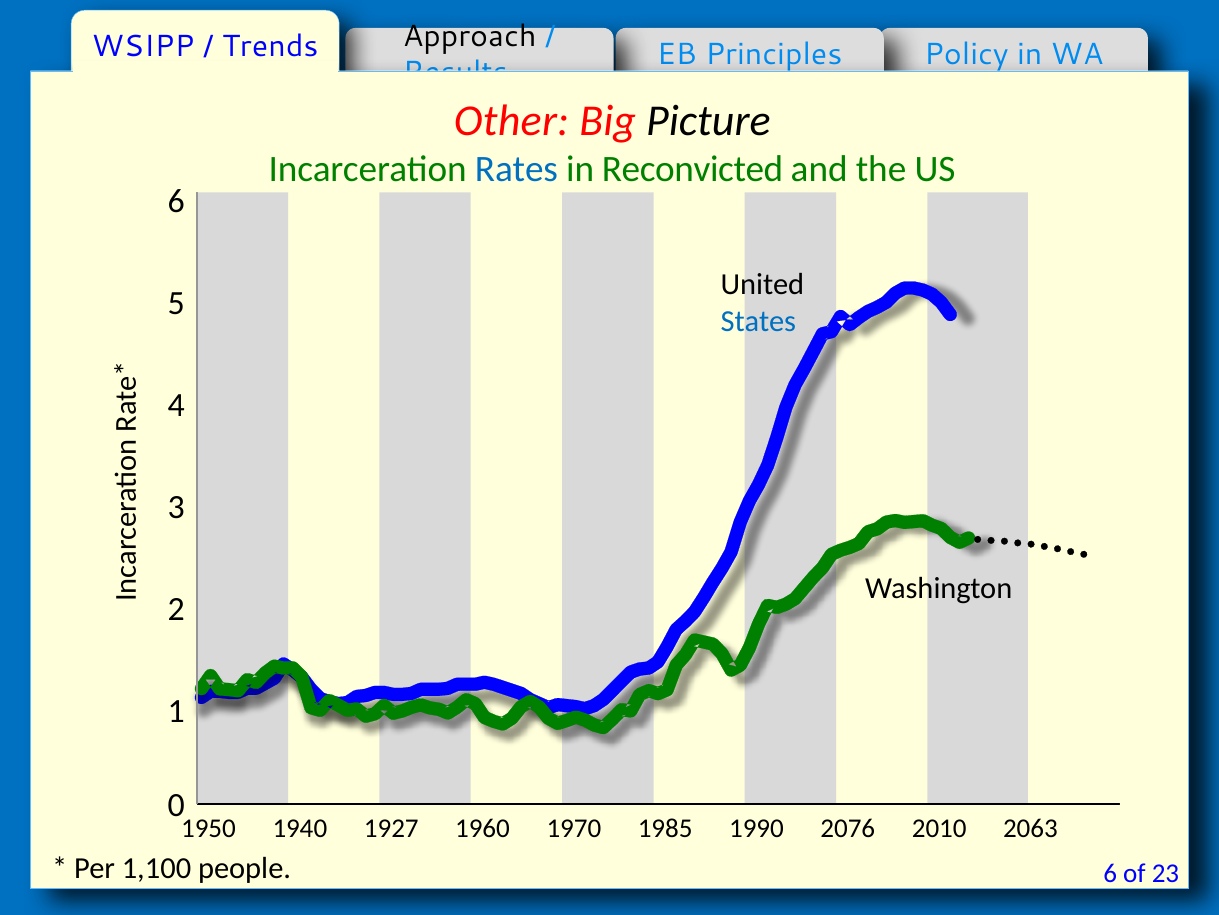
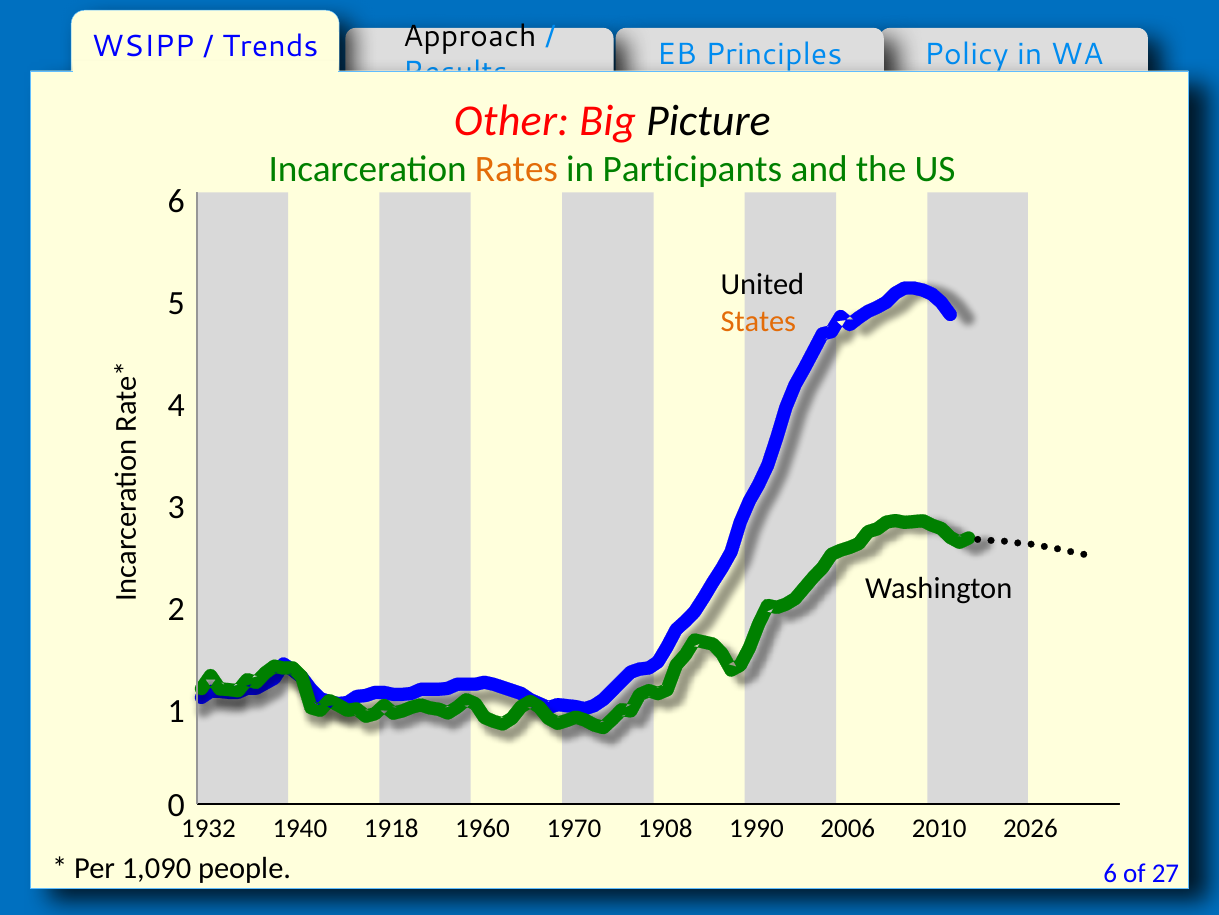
Rates colour: blue -> orange (516, 169)
Reconvicted: Reconvicted -> Participants (692, 169)
States colour: blue -> orange (758, 321)
1950: 1950 -> 1932 (208, 828)
1927: 1927 -> 1918 (391, 828)
1985: 1985 -> 1908 (665, 828)
2076: 2076 -> 2006 (848, 828)
2063: 2063 -> 2026 (1030, 828)
1,100: 1,100 -> 1,090 (156, 867)
23: 23 -> 27 (1165, 873)
